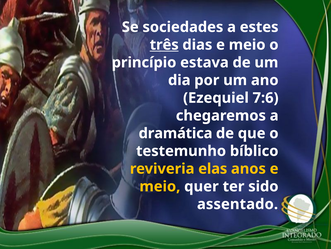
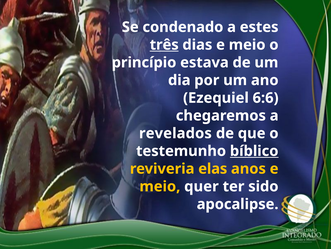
sociedades: sociedades -> condenado (183, 27)
7:6: 7:6 -> 6:6 (266, 98)
dramática: dramática -> revelados (175, 133)
bíblico underline: none -> present (254, 151)
assentado: assentado -> apocalipse (238, 204)
